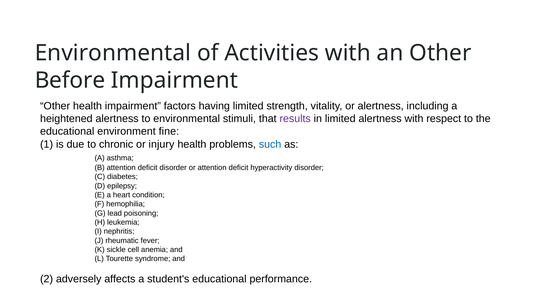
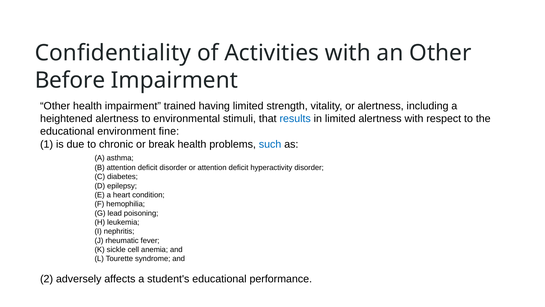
Environmental: Environmental -> Confidentiality (113, 53)
factors: factors -> trained (180, 106)
results colour: purple -> blue (295, 119)
injury: injury -> break (162, 144)
